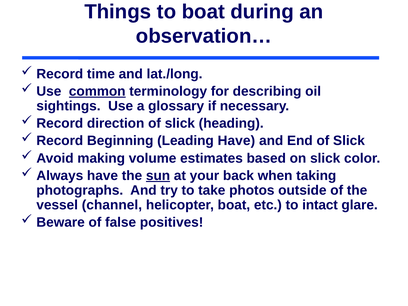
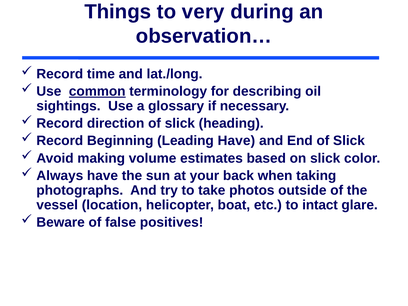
to boat: boat -> very (203, 12)
sun underline: present -> none (158, 176)
channel: channel -> location (112, 205)
